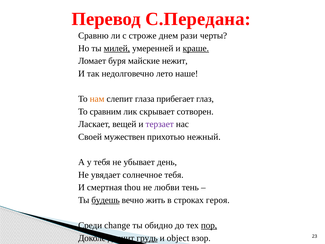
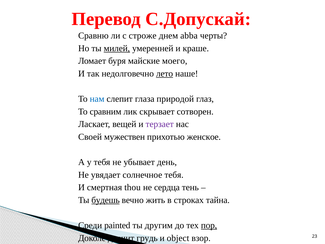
С.Передана: С.Передана -> С.Допускай (198, 19)
рази: рази -> abba (189, 36)
краше underline: present -> none (196, 48)
нежит: нежит -> моего (175, 61)
лето underline: none -> present (165, 74)
нам colour: orange -> blue (97, 99)
прибегает: прибегает -> природой (175, 99)
нежный: нежный -> женское (204, 137)
любви: любви -> сердца (167, 187)
героя: героя -> тайна (218, 200)
change: change -> painted (117, 225)
обидно: обидно -> другим (159, 225)
грудь underline: present -> none (147, 238)
